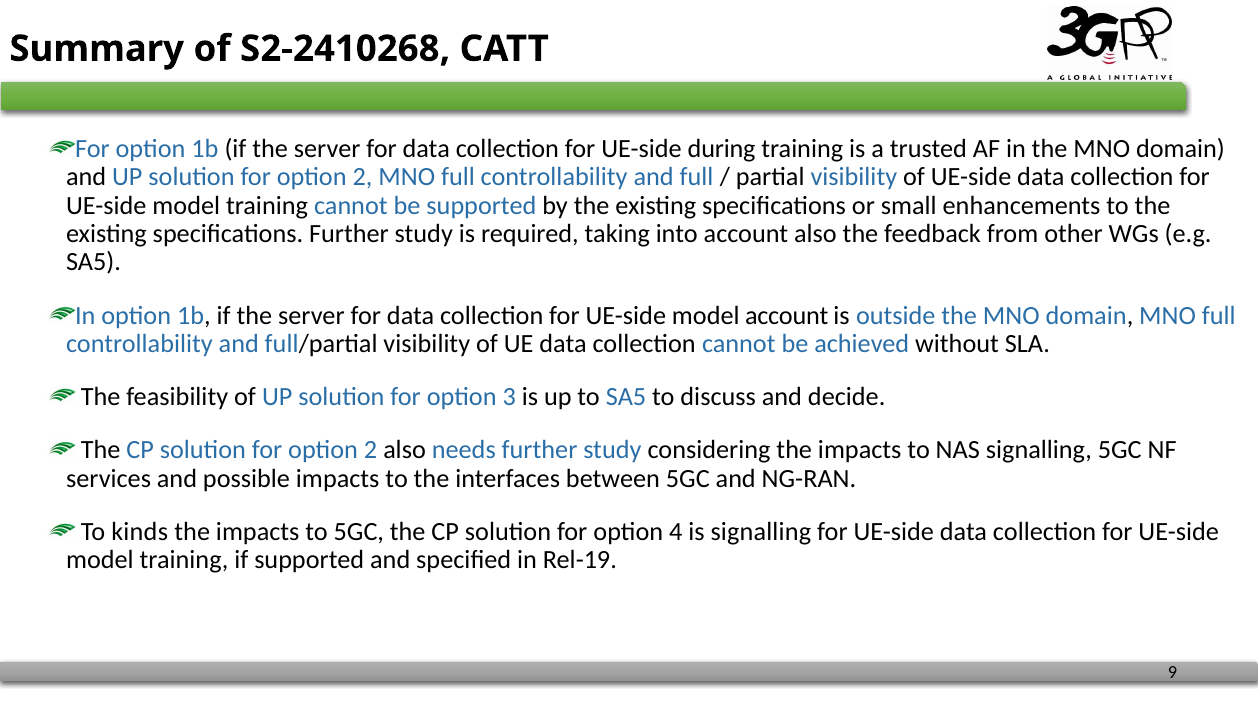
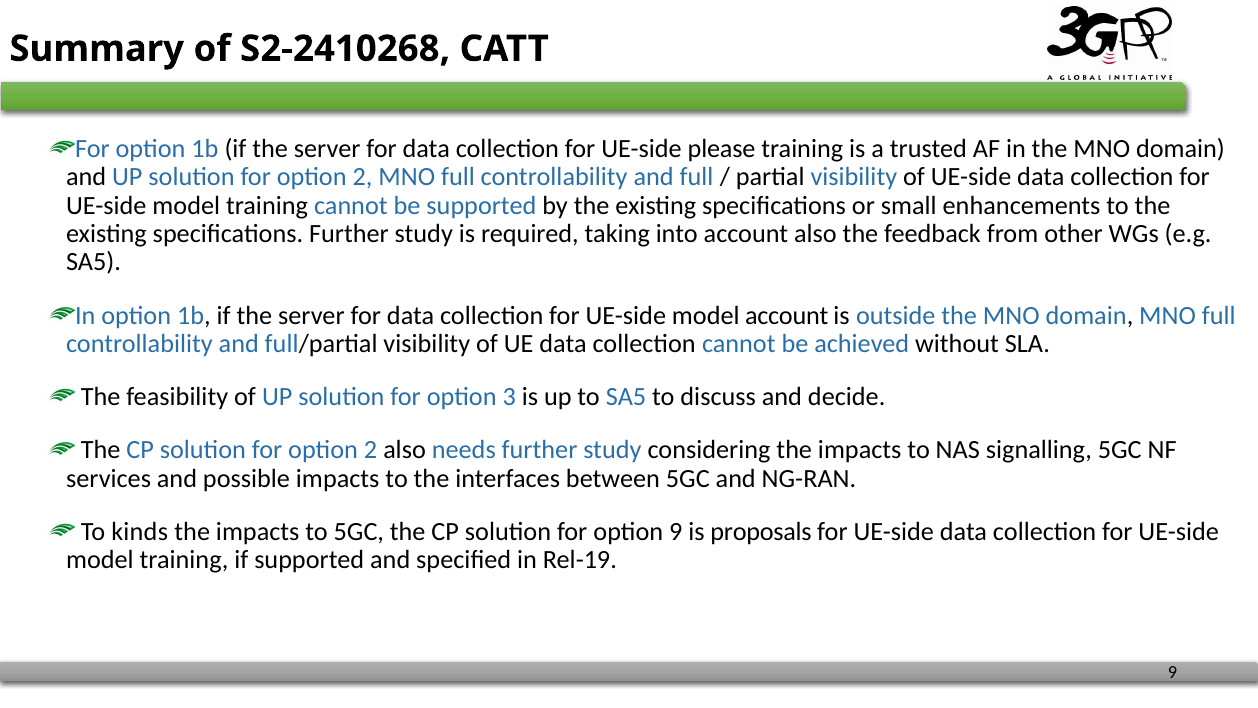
during: during -> please (722, 149)
option 4: 4 -> 9 (676, 532)
is signalling: signalling -> proposals (761, 532)
